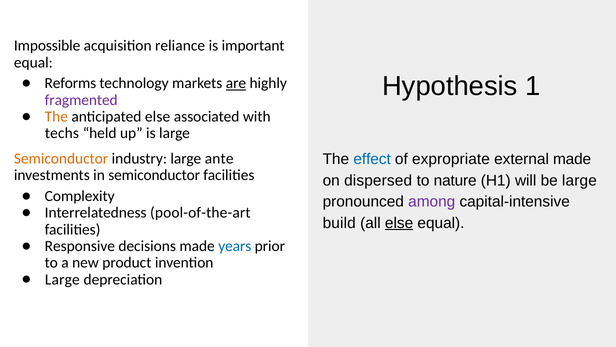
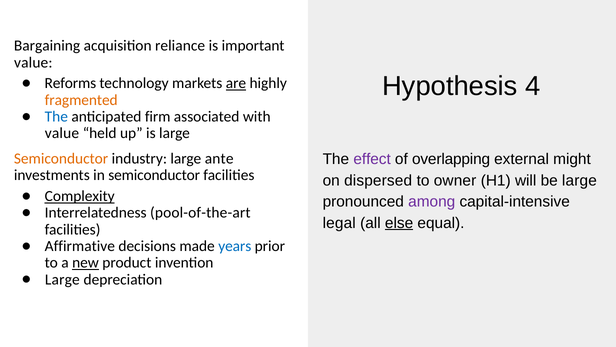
Impossible: Impossible -> Bargaining (47, 46)
equal: equal -> value (33, 62)
1: 1 -> 4 (533, 86)
fragmented colour: purple -> orange (81, 100)
The colour: orange -> blue (56, 117)
anticipated else: else -> firm (158, 117)
techs: techs -> value (62, 133)
effect colour: blue -> purple (372, 159)
expropriate: expropriate -> overlapping (451, 159)
external made: made -> might (572, 159)
nature: nature -> owner (455, 180)
Complexity underline: none -> present (80, 196)
build: build -> legal (339, 223)
Responsive: Responsive -> Affirmative (80, 246)
new underline: none -> present (85, 262)
